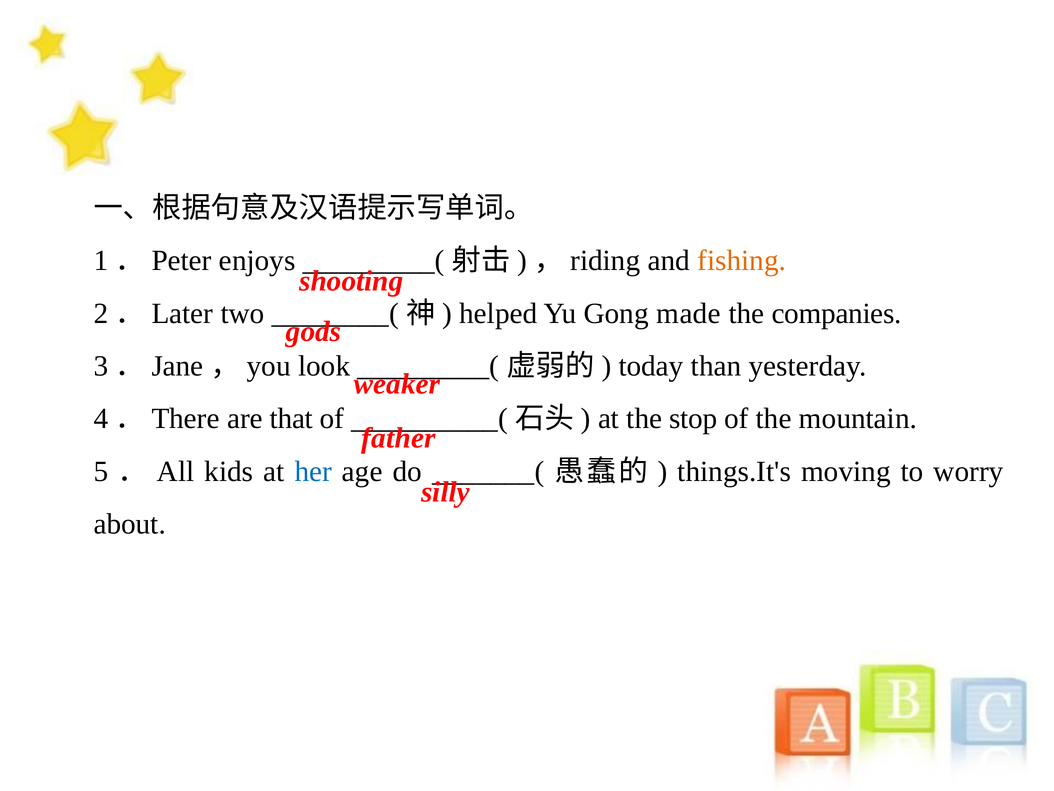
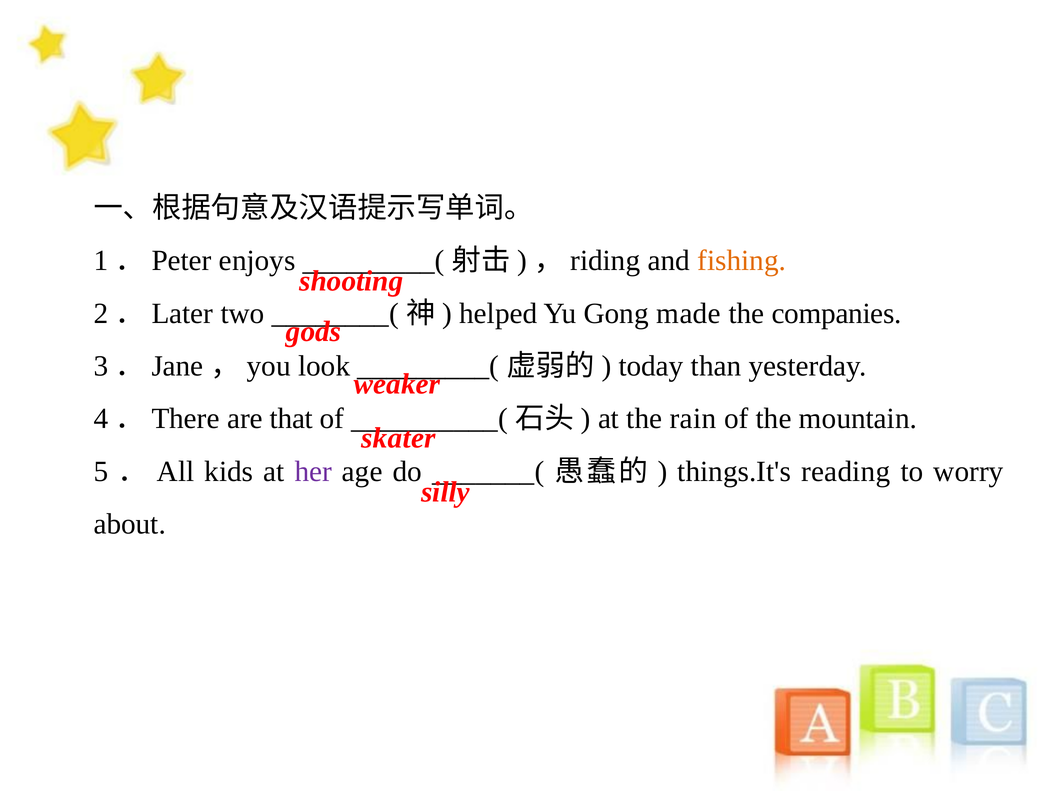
stop: stop -> rain (693, 419)
father: father -> skater (398, 438)
her colour: blue -> purple (313, 471)
moving: moving -> reading (846, 471)
